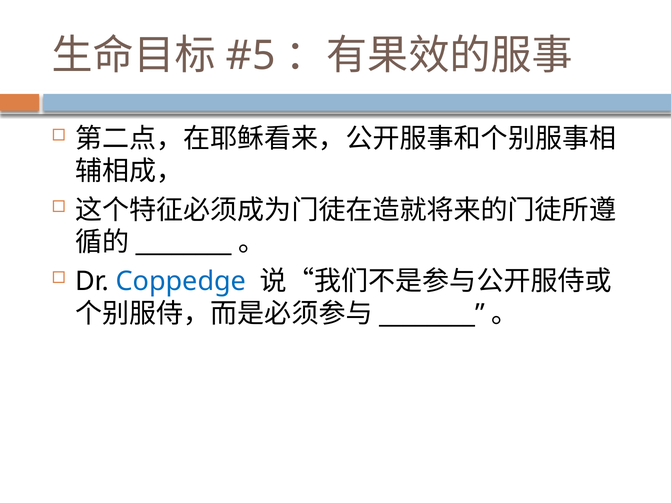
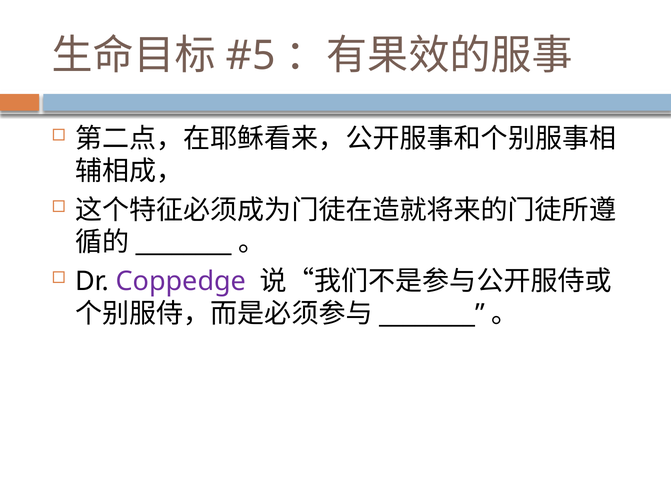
Coppedge colour: blue -> purple (181, 282)
